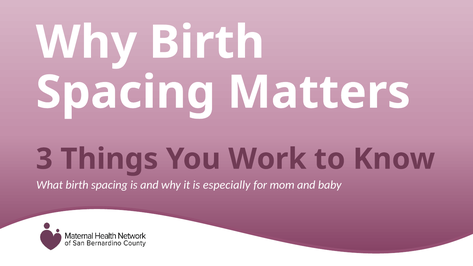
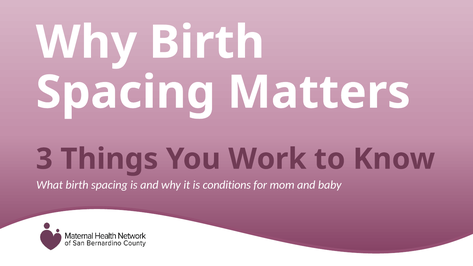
especially: especially -> conditions (227, 185)
